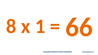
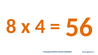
1: 1 -> 4 (40, 26)
66: 66 -> 56 (79, 27)
